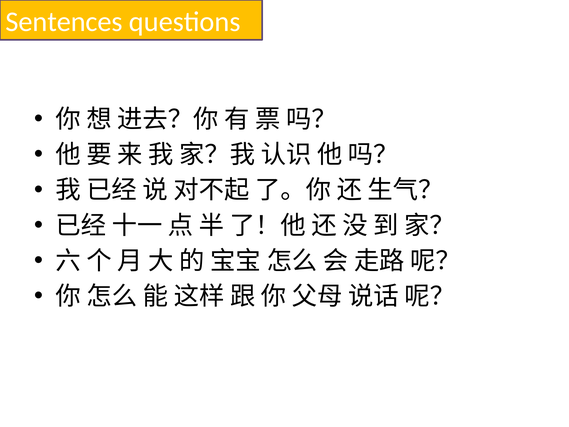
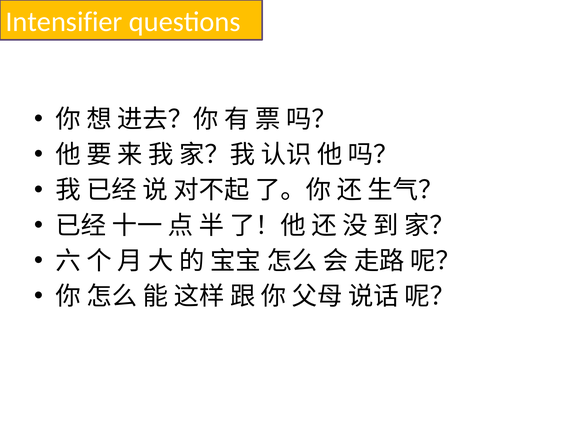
Sentences: Sentences -> Intensifier (64, 22)
